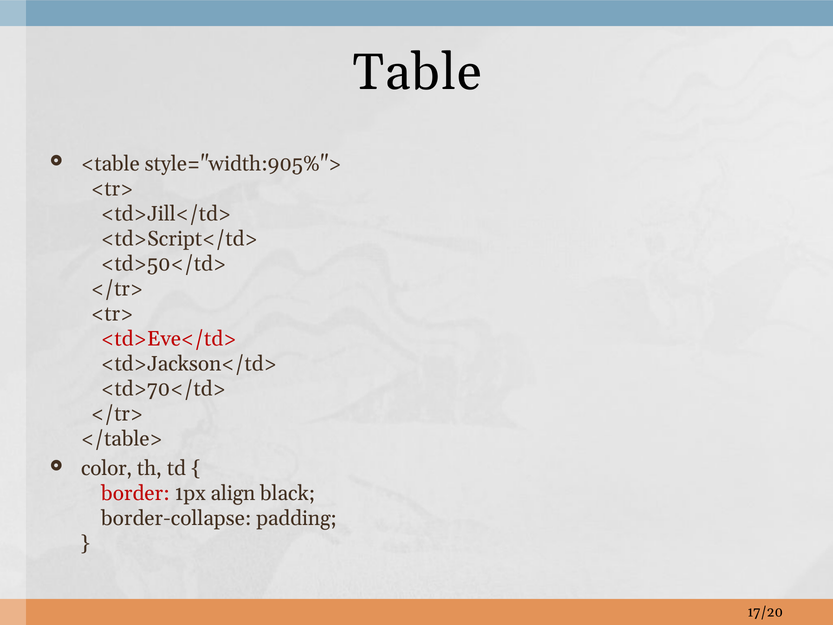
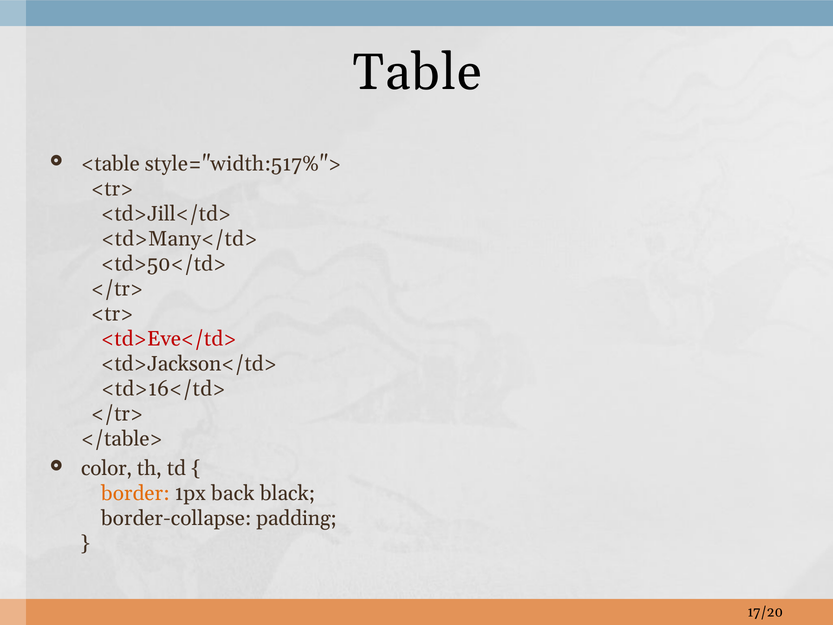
style="width:905%">: style="width:905%"> -> style="width:517%"> (243, 164)
<td>Script</td>: <td>Script</td> -> <td>Many</td> (179, 239)
<td>70</td>: <td>70</td> -> <td>16</td> (163, 389)
border colour: red -> orange (135, 493)
align: align -> back (233, 493)
